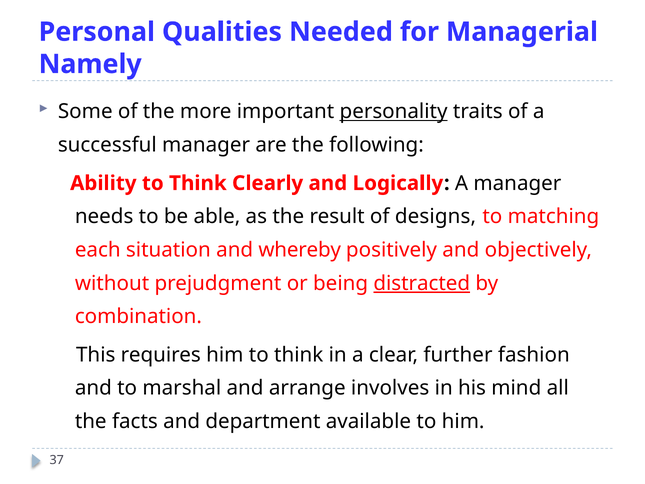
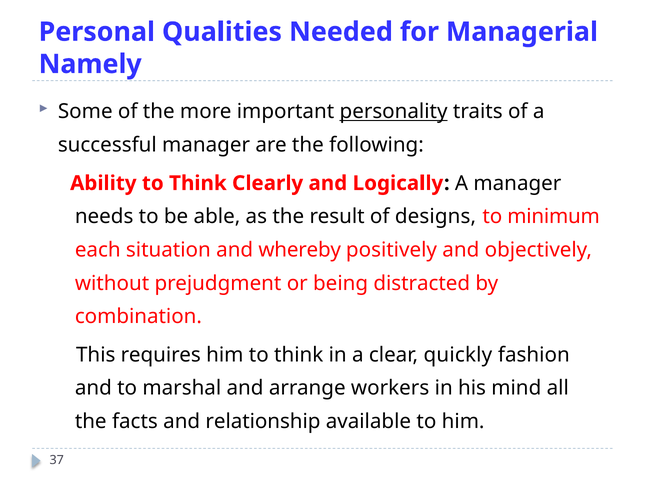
matching: matching -> minimum (554, 216)
distracted underline: present -> none (422, 283)
further: further -> quickly (458, 355)
involves: involves -> workers (390, 388)
department: department -> relationship (263, 421)
